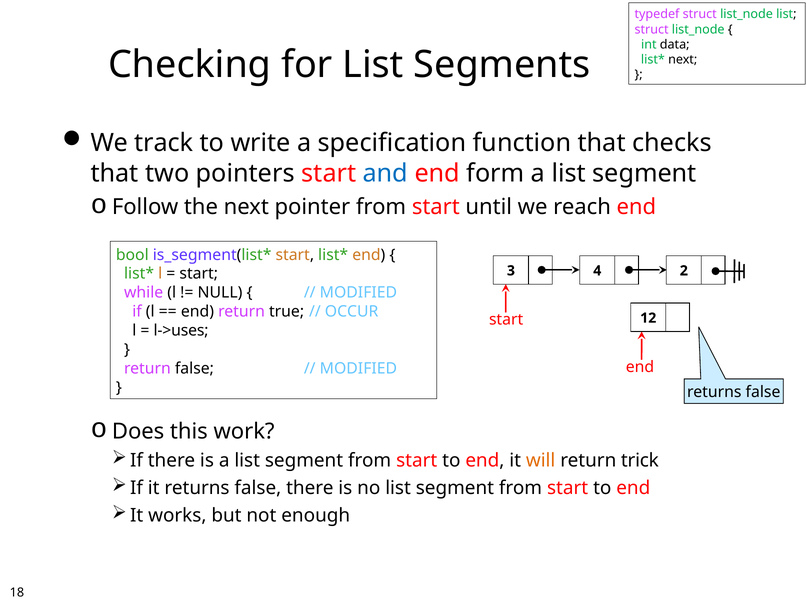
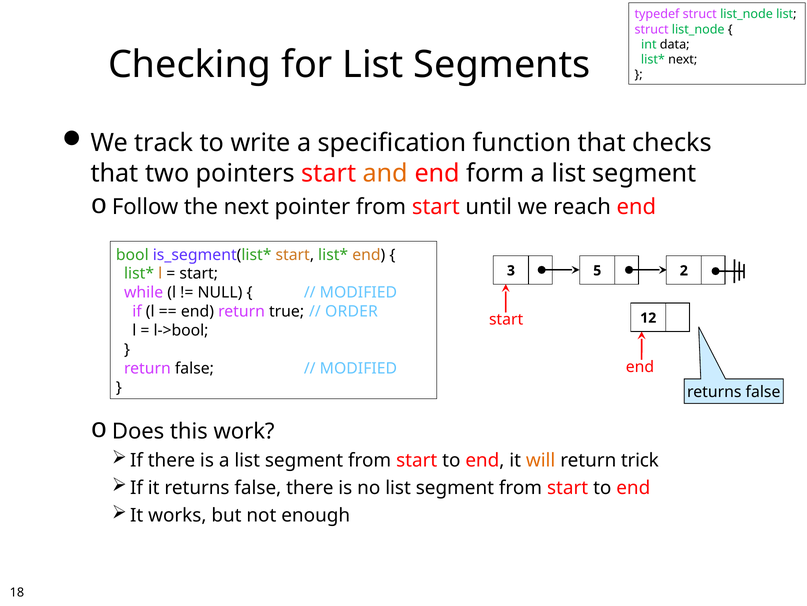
and colour: blue -> orange (385, 173)
4: 4 -> 5 (597, 270)
OCCUR: OCCUR -> ORDER (351, 311)
l->uses: l->uses -> l->bool (181, 330)
